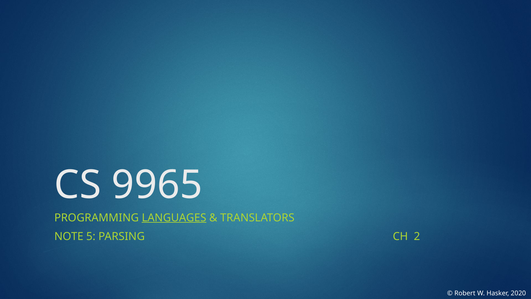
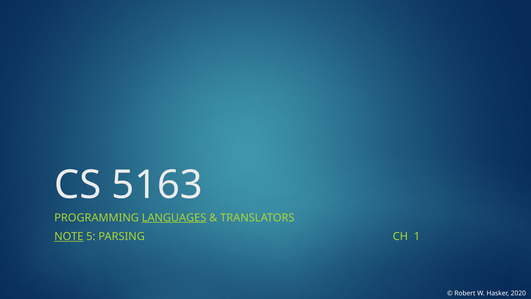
9965: 9965 -> 5163 (157, 185)
NOTE underline: none -> present (69, 236)
2: 2 -> 1 (417, 236)
